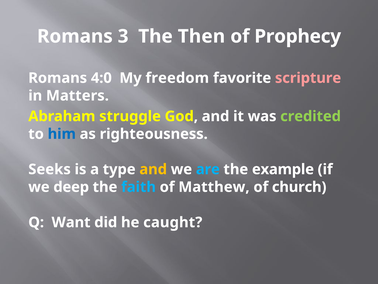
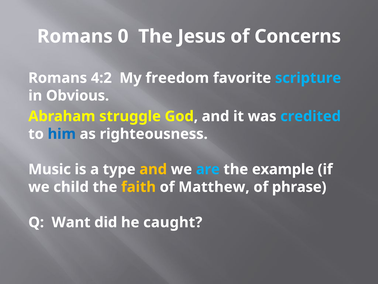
3: 3 -> 0 (123, 36)
Then: Then -> Jesus (202, 36)
Prophecy: Prophecy -> Concerns (298, 36)
4:0: 4:0 -> 4:2 (101, 78)
scripture colour: pink -> light blue (308, 78)
Matters: Matters -> Obvious (78, 96)
credited colour: light green -> light blue (311, 116)
Seeks: Seeks -> Music (50, 169)
deep: deep -> child (71, 187)
faith colour: light blue -> yellow (139, 187)
church: church -> phrase (299, 187)
